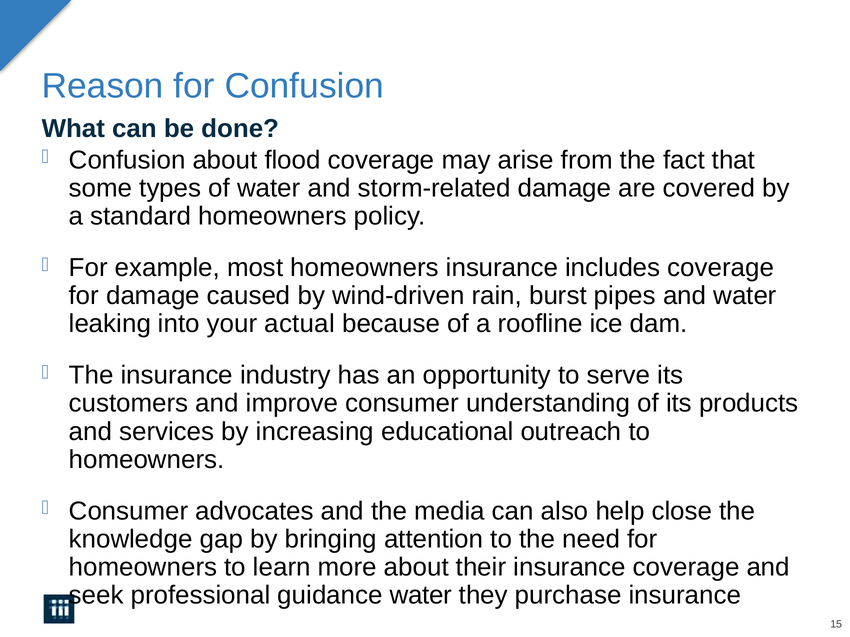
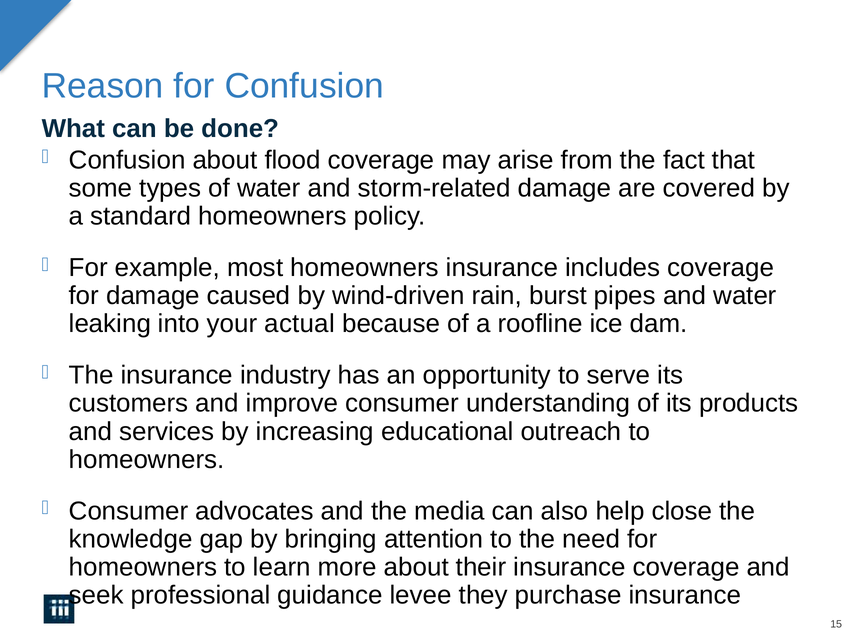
guidance water: water -> levee (421, 596)
